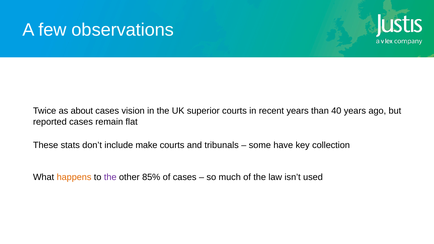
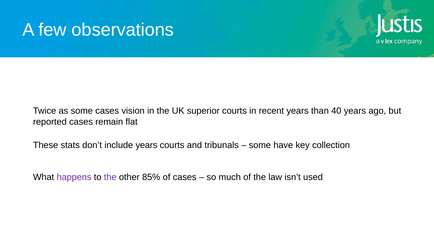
as about: about -> some (82, 111)
include make: make -> years (146, 145)
happens colour: orange -> purple (74, 177)
